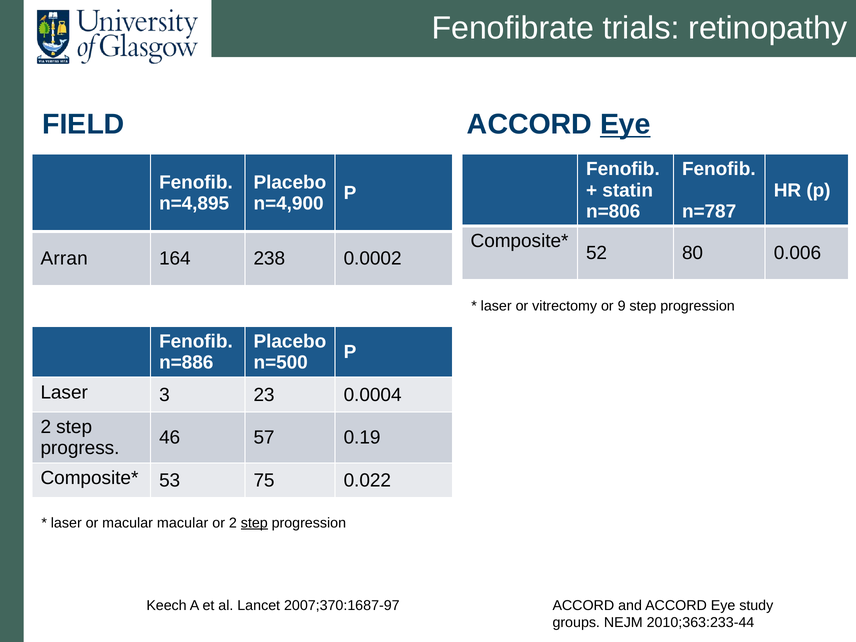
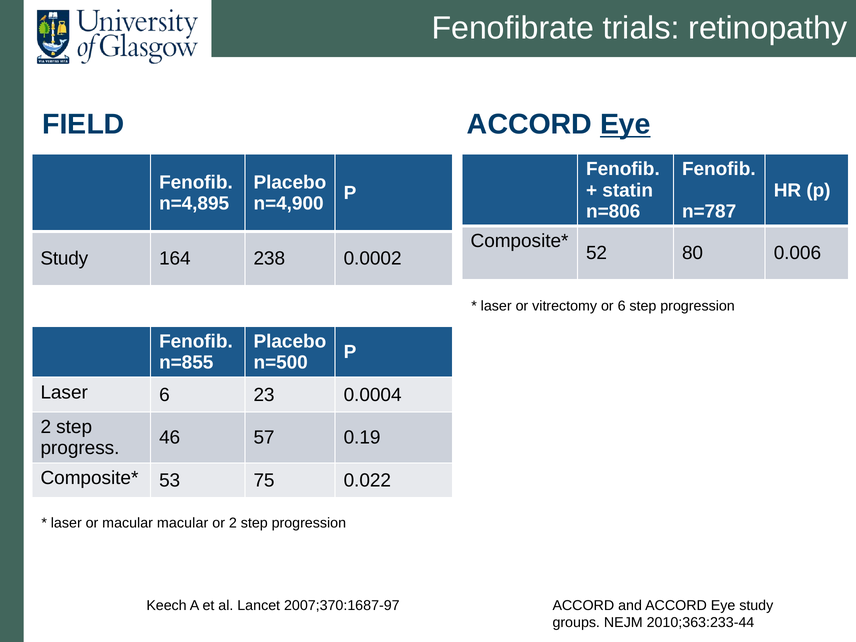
Arran: Arran -> Study (64, 259)
or 9: 9 -> 6 (622, 306)
n=886: n=886 -> n=855 (186, 363)
Laser 3: 3 -> 6 (164, 395)
step underline: present -> none (254, 523)
